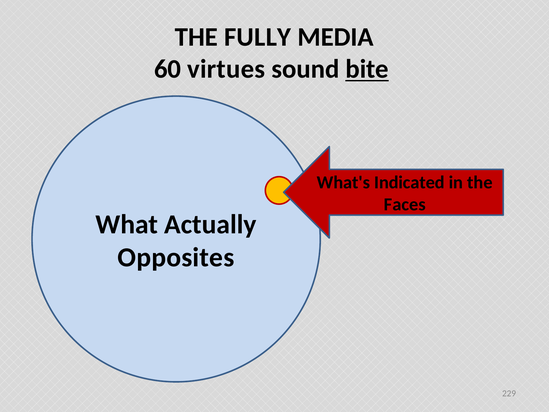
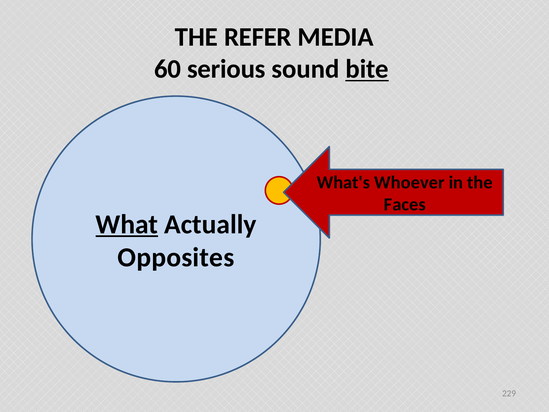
FULLY: FULLY -> REFER (258, 37)
virtues: virtues -> serious (226, 69)
Indicated: Indicated -> Whoever (409, 182)
What underline: none -> present (127, 224)
